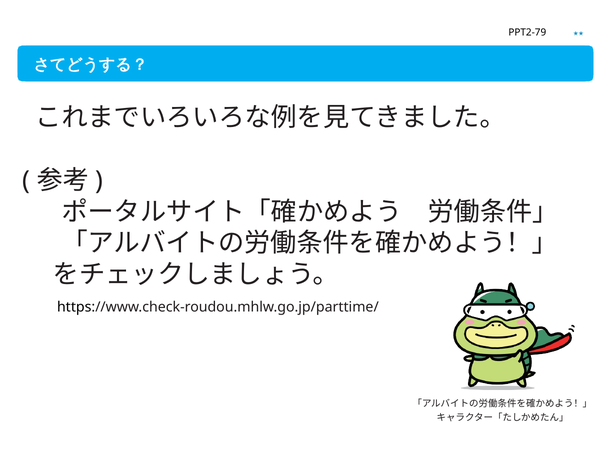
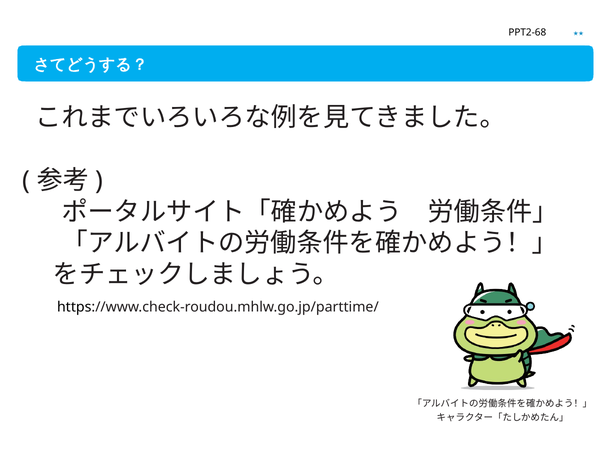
PPT2-79: PPT2-79 -> PPT2-68 (527, 33)
